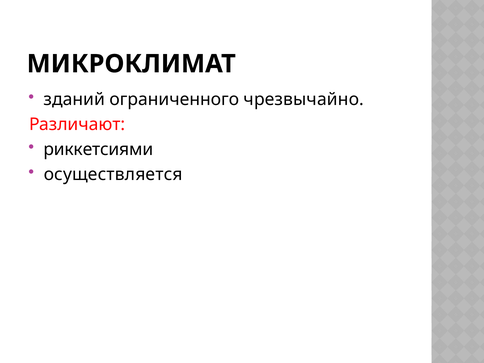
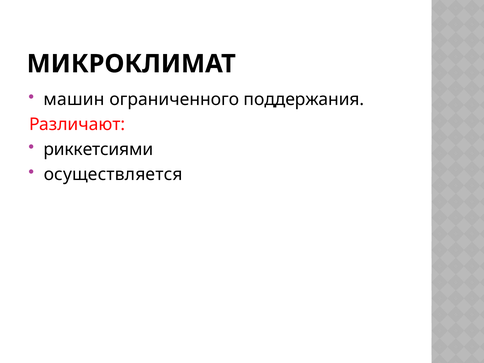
зданий: зданий -> машин (74, 99)
чрезвычайно: чрезвычайно -> поддержания (304, 99)
